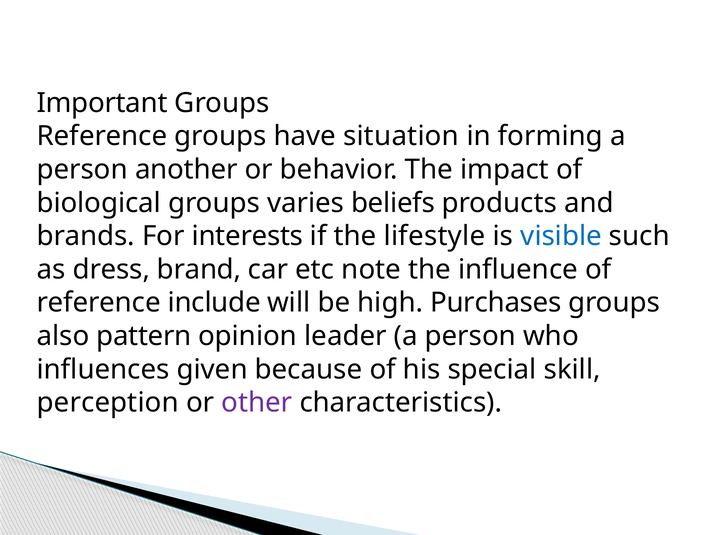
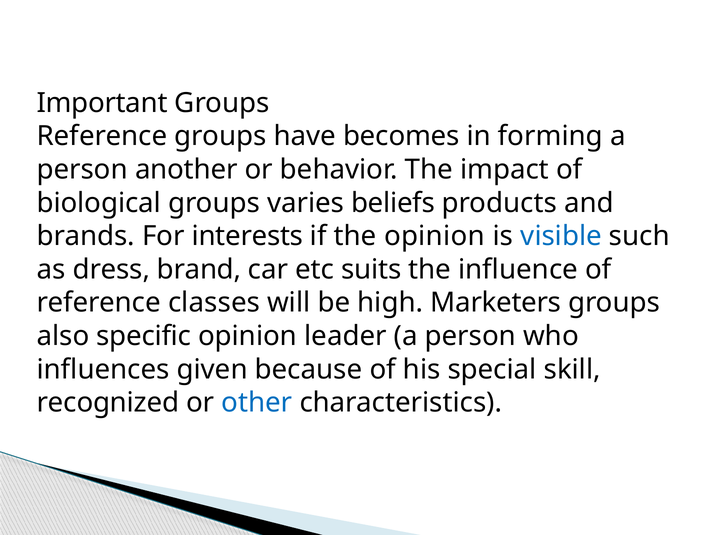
situation: situation -> becomes (401, 136)
the lifestyle: lifestyle -> opinion (435, 236)
note: note -> suits (371, 269)
include: include -> classes (214, 303)
Purchases: Purchases -> Marketers (496, 303)
pattern: pattern -> specific (144, 336)
perception: perception -> recognized (108, 403)
other colour: purple -> blue (257, 403)
